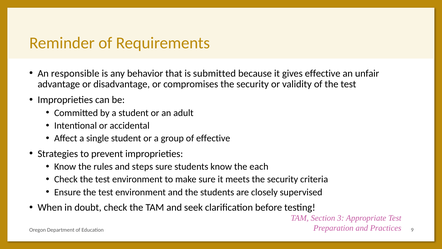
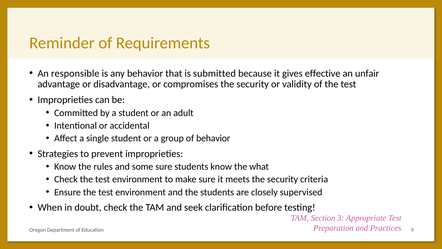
of effective: effective -> behavior (213, 138)
steps: steps -> some (143, 166)
each: each -> what (259, 166)
